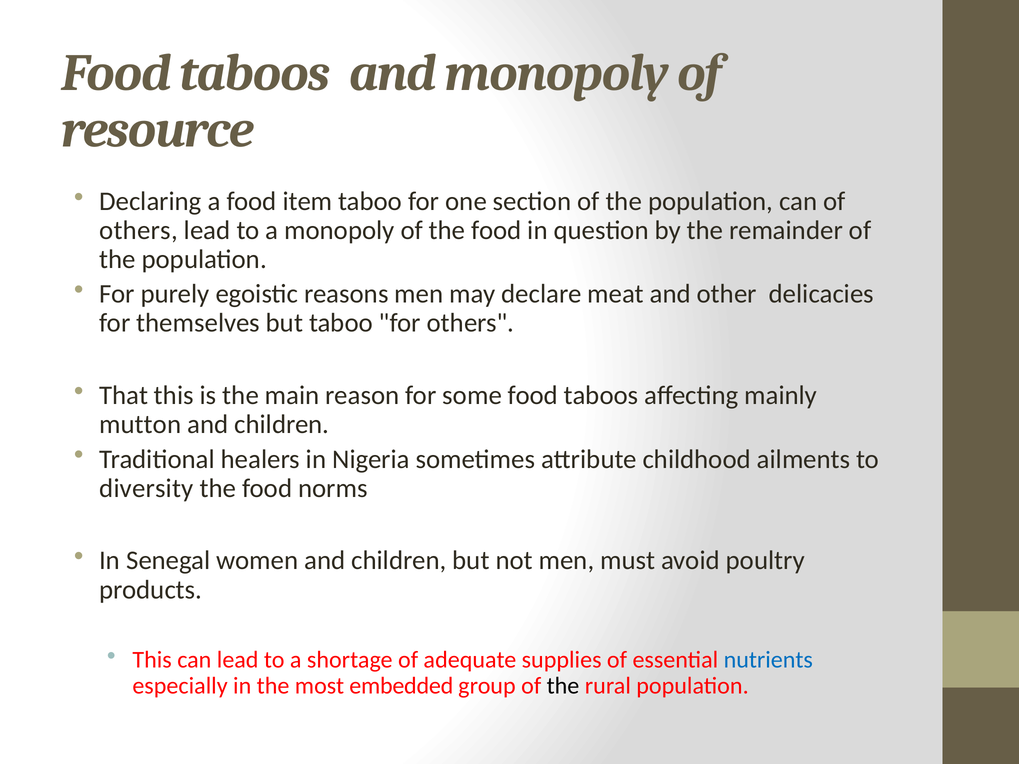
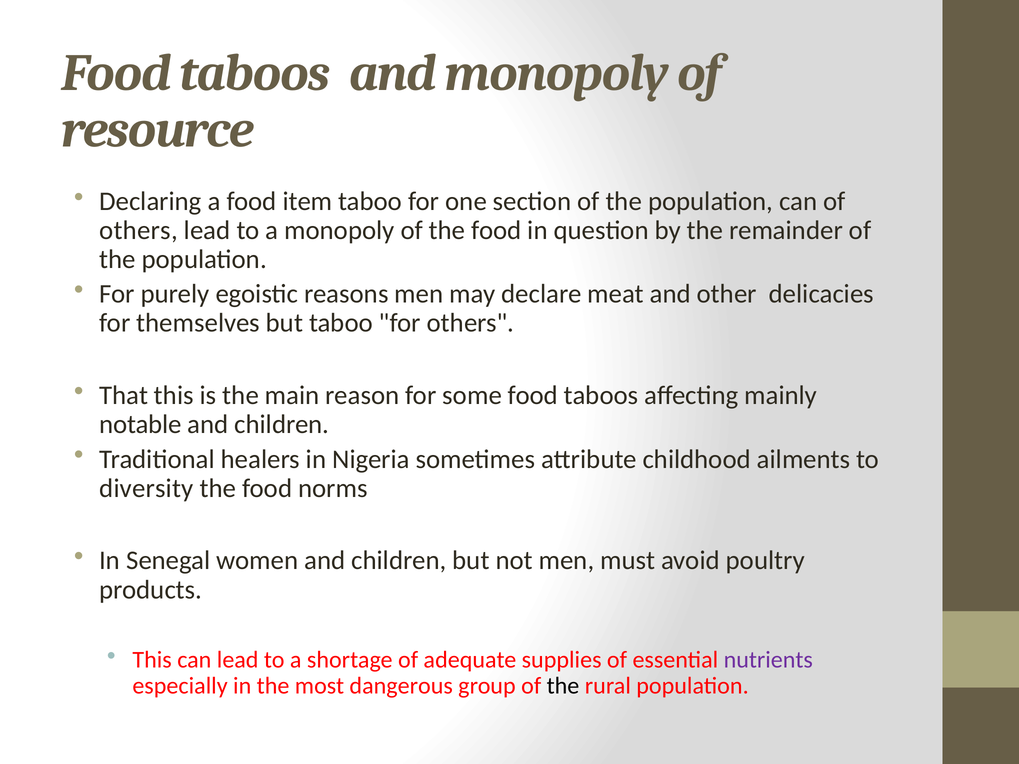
mutton: mutton -> notable (140, 425)
nutrients colour: blue -> purple (768, 660)
embedded: embedded -> dangerous (401, 686)
